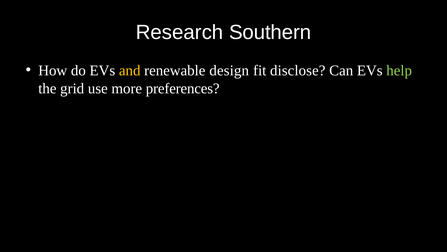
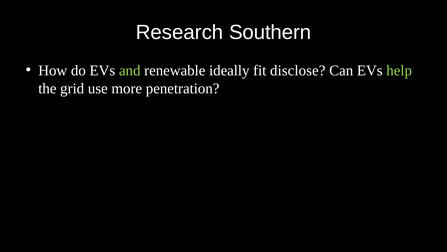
and colour: yellow -> light green (130, 70)
design: design -> ideally (229, 70)
preferences: preferences -> penetration (183, 88)
